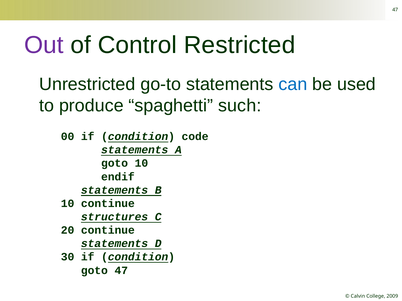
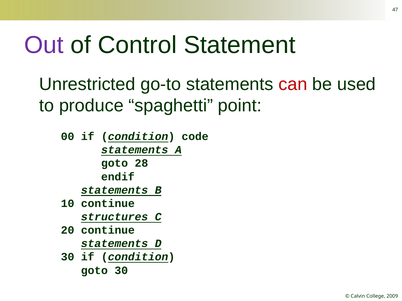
Restricted: Restricted -> Statement (240, 45)
can colour: blue -> red (293, 84)
such: such -> point (240, 106)
goto 10: 10 -> 28 (141, 164)
goto 47: 47 -> 30 (121, 271)
